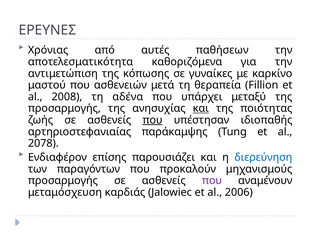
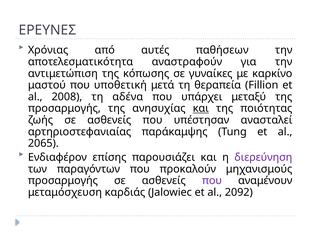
καθοριζόμενα: καθοριζόμενα -> αναστραφούν (187, 62)
ασθενειών: ασθενειών -> υποθετική (120, 85)
που underline: present -> none (153, 120)
ιδιοπαθής: ιδιοπαθής -> ανασταλεί (267, 120)
2078: 2078 -> 2065 (43, 143)
διερεύνηση colour: blue -> purple (263, 157)
2006: 2006 -> 2092 (239, 192)
